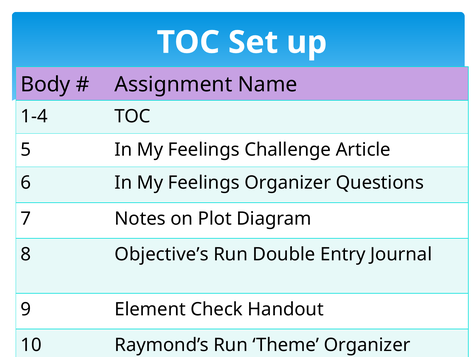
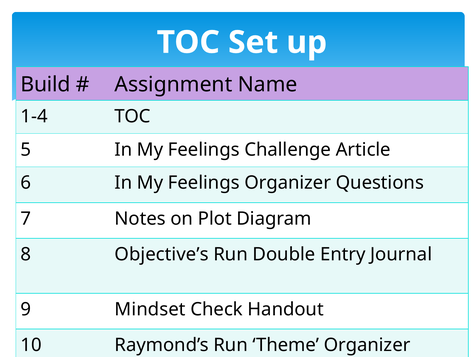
Body: Body -> Build (46, 85)
Element: Element -> Mindset (150, 309)
